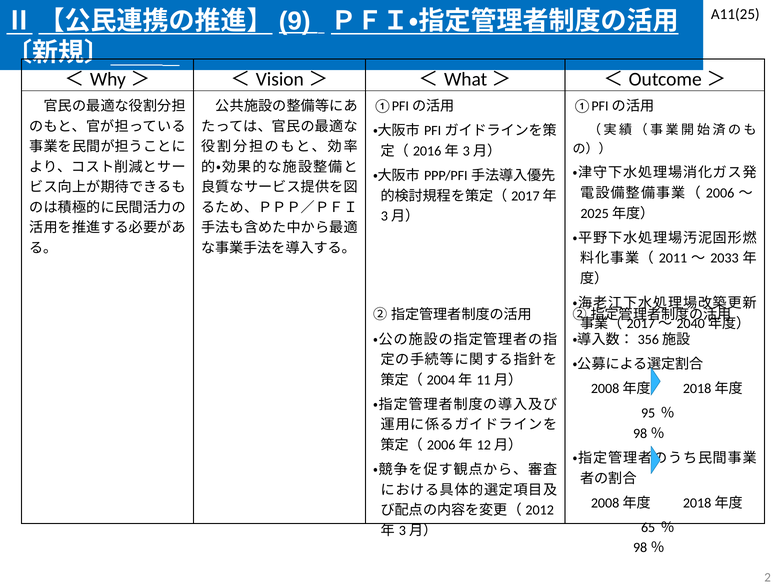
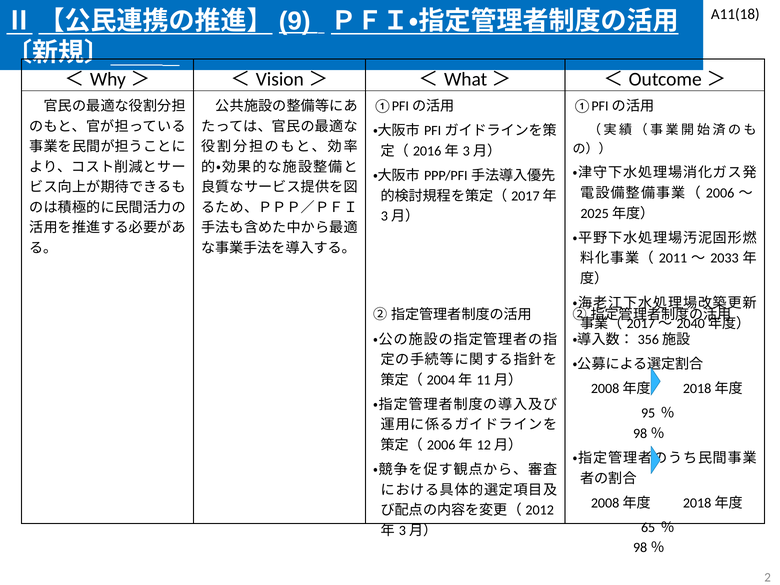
A11(25: A11(25 -> A11(18 (735, 14)
